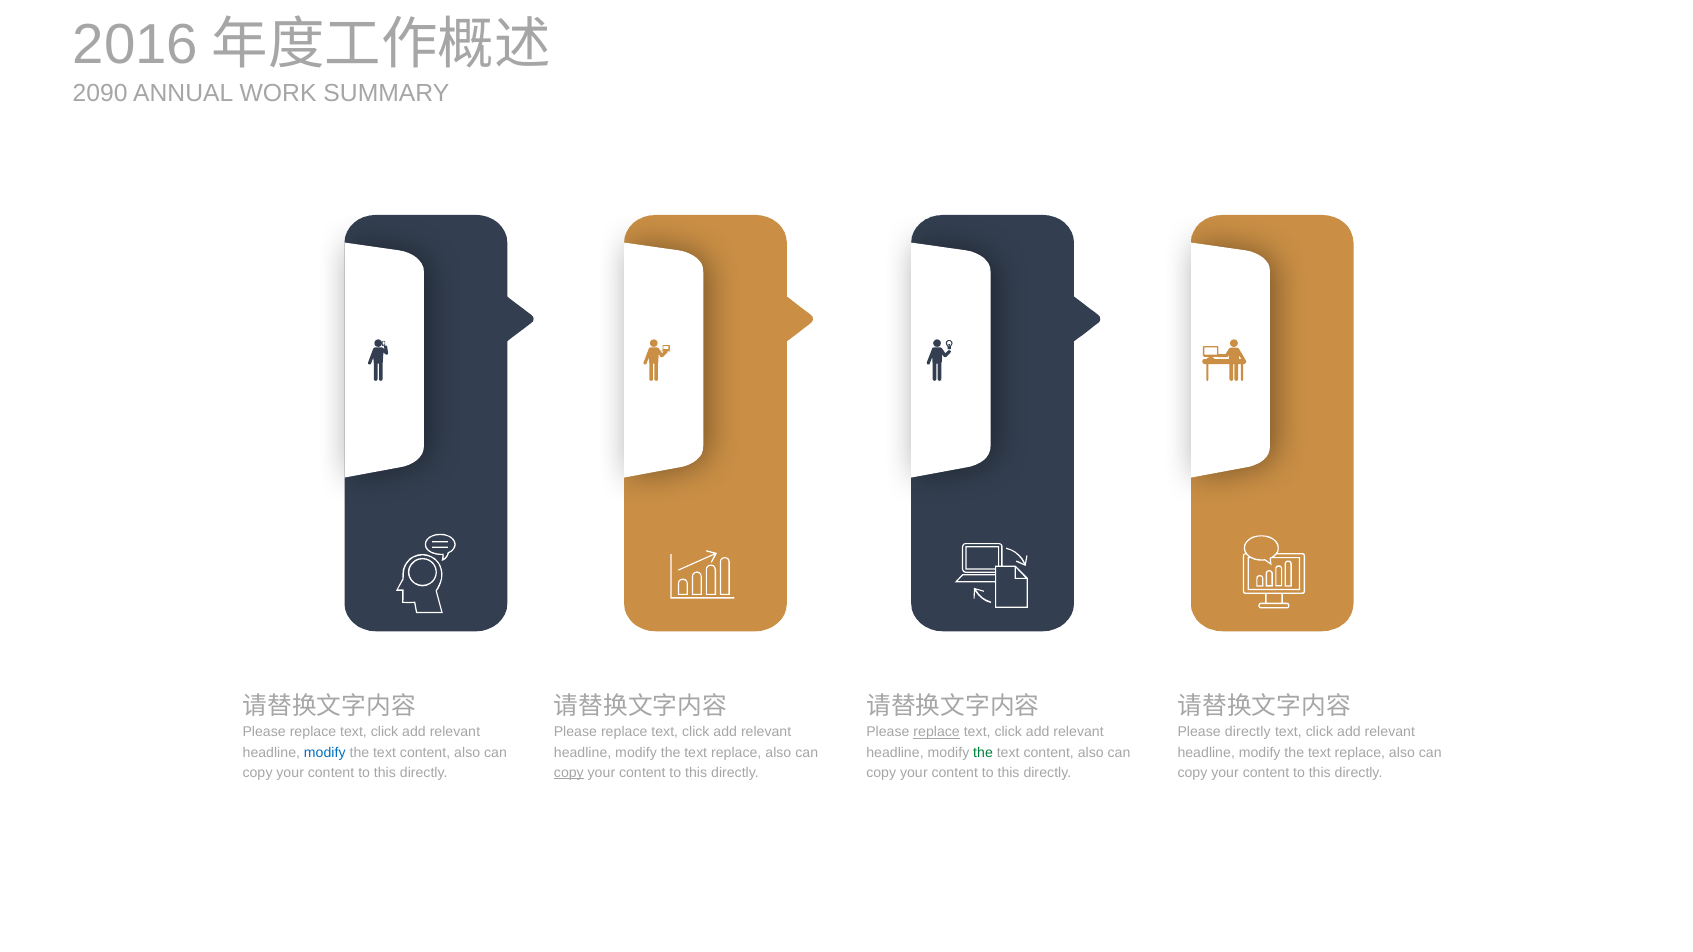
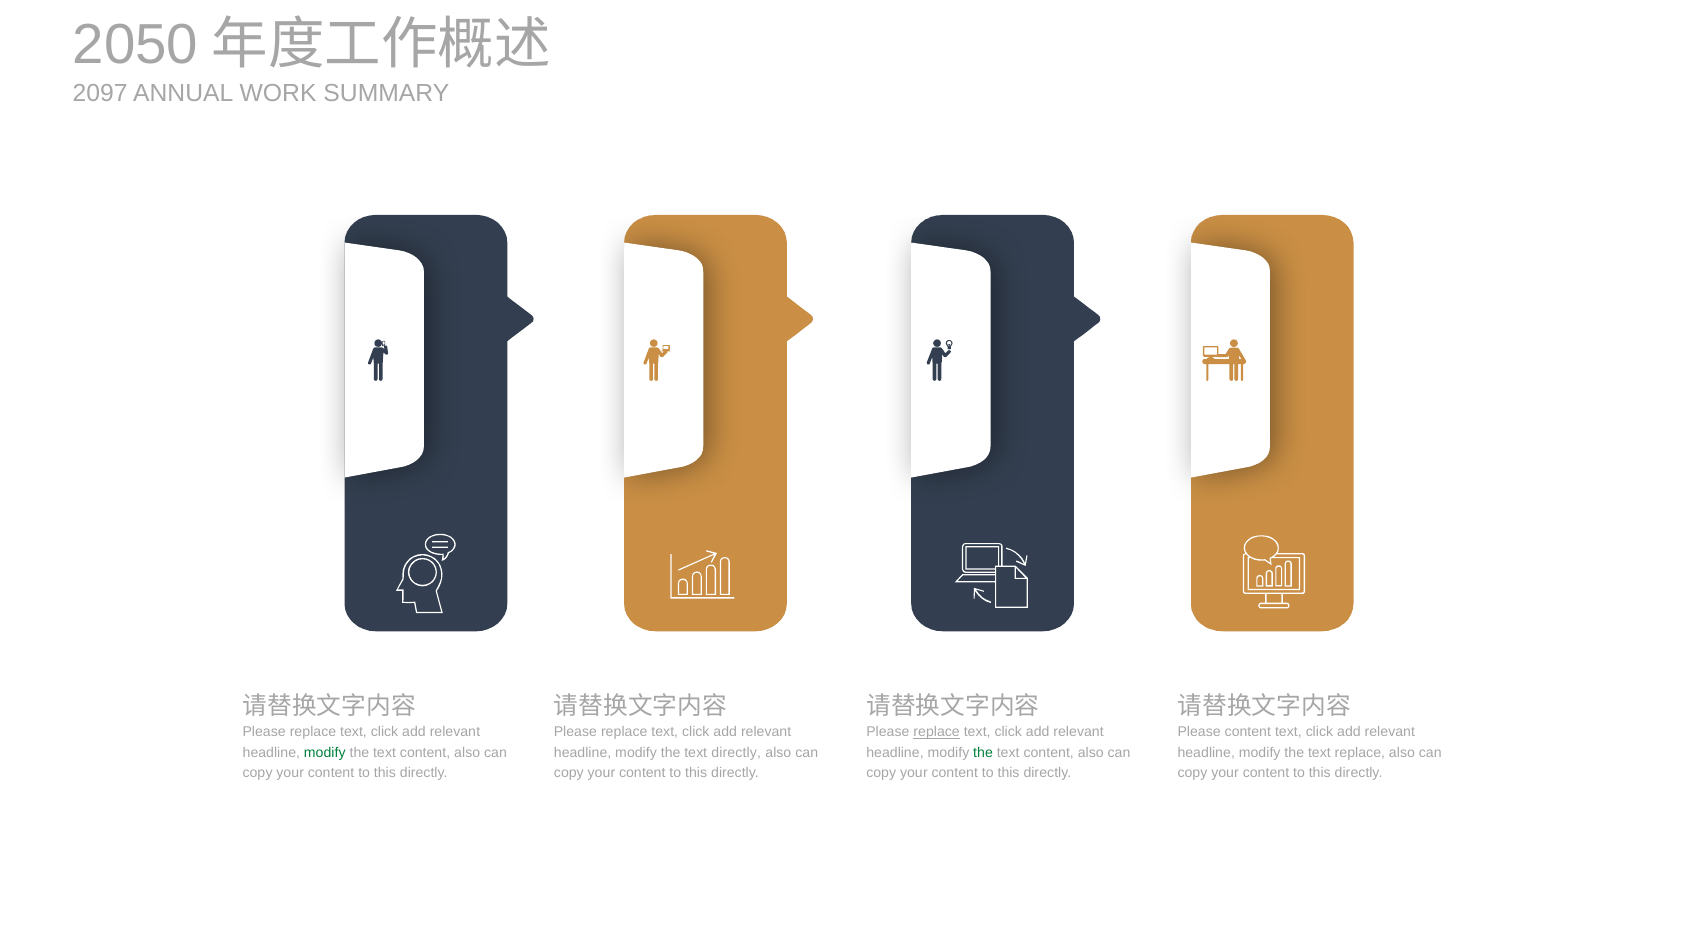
2016: 2016 -> 2050 (135, 44)
2090: 2090 -> 2097 (100, 94)
Please directly: directly -> content (1248, 732)
modify colour: blue -> green (325, 753)
replace: replace -> directly (736, 753)
copy underline: present -> none (569, 773)
